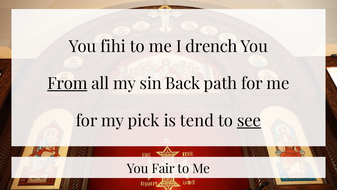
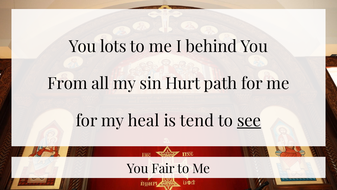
fihi: fihi -> lots (113, 46)
drench: drench -> behind (211, 46)
From underline: present -> none (67, 84)
Back: Back -> Hurt (183, 84)
pick: pick -> heal (144, 121)
